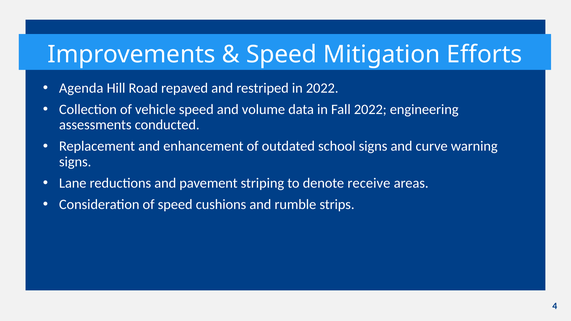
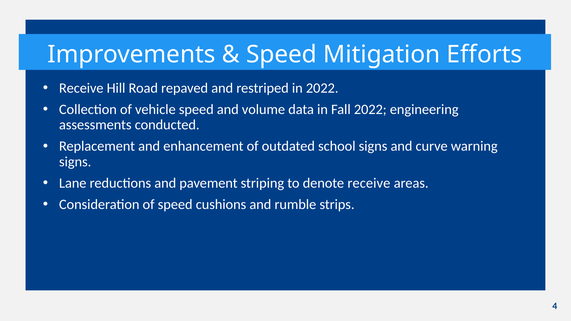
Agenda: Agenda -> Receive (81, 88)
